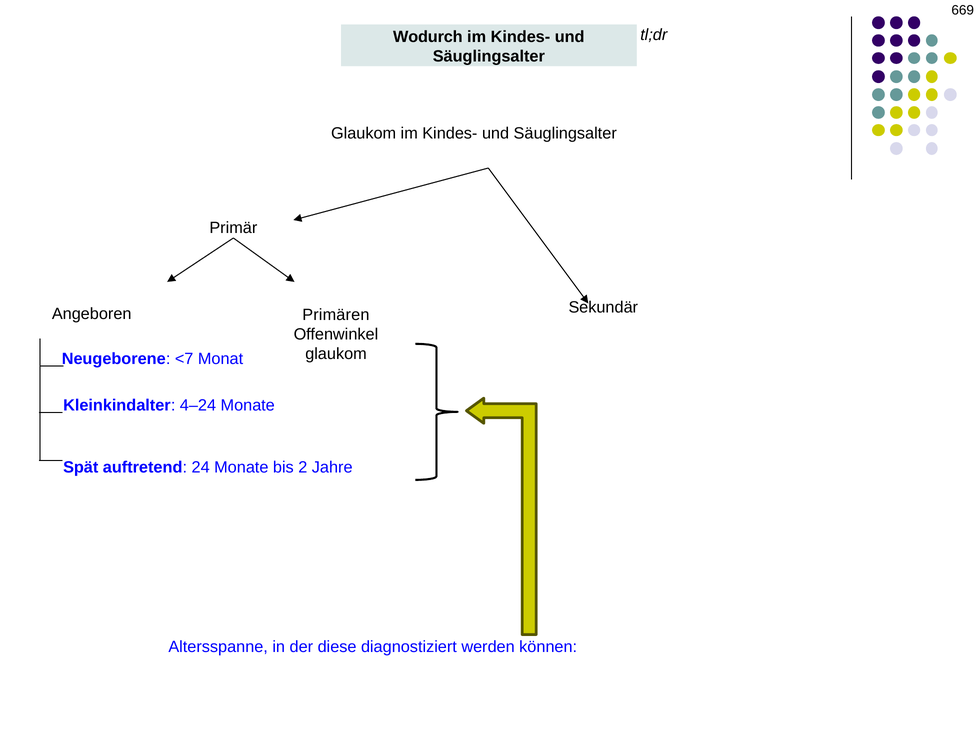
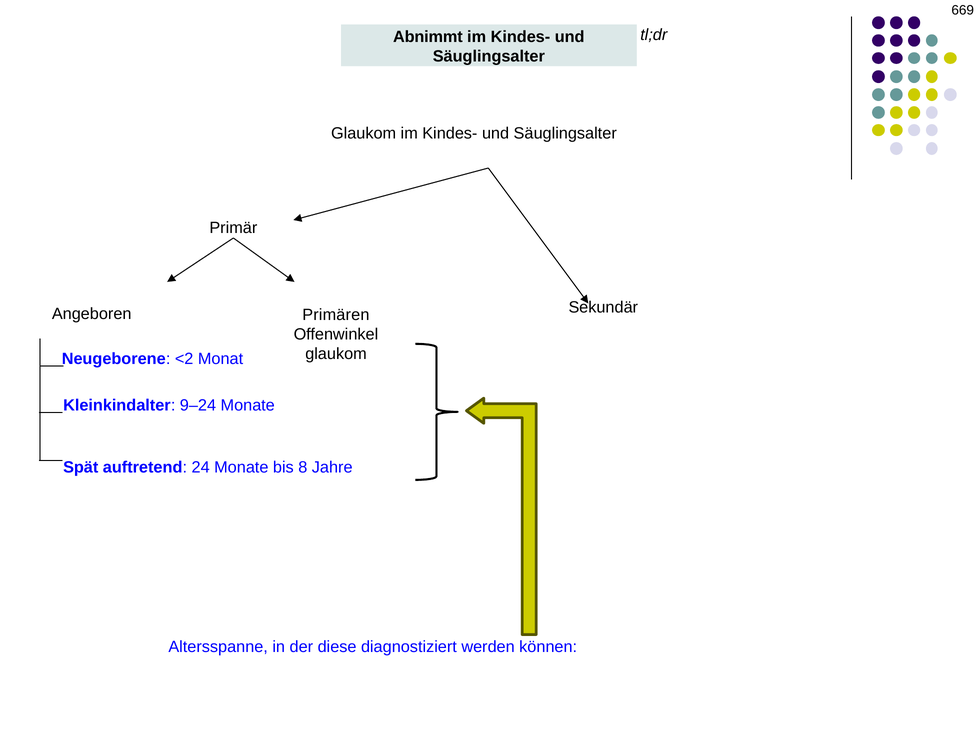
Wodurch: Wodurch -> Abnimmt (428, 37)
<7: <7 -> <2 (184, 359)
4–24: 4–24 -> 9–24 (198, 405)
2: 2 -> 8 (303, 467)
